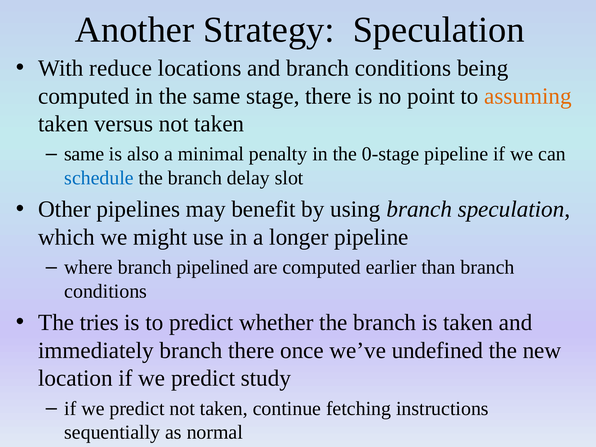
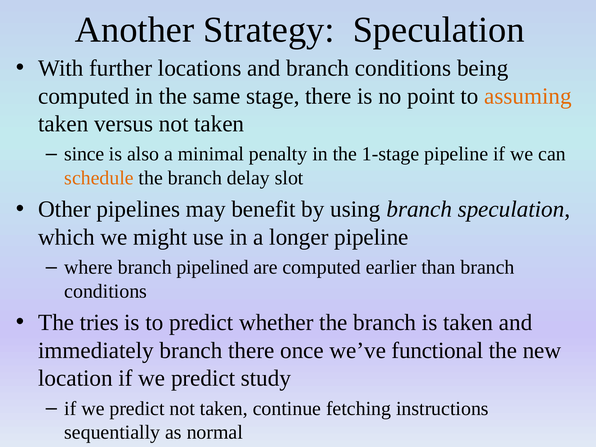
reduce: reduce -> further (121, 68)
same: same -> since (84, 154)
0-stage: 0-stage -> 1-stage (391, 154)
schedule colour: blue -> orange (99, 178)
undefined: undefined -> functional (438, 350)
